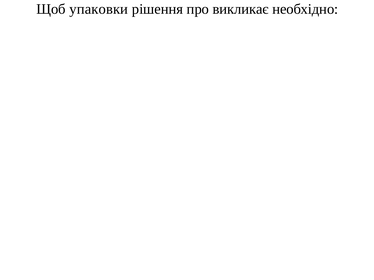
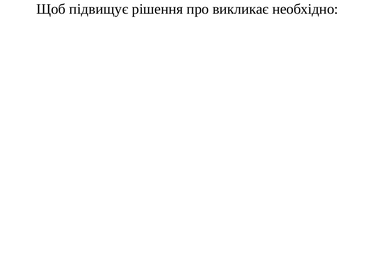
упаковки: упаковки -> підвищує (99, 9)
